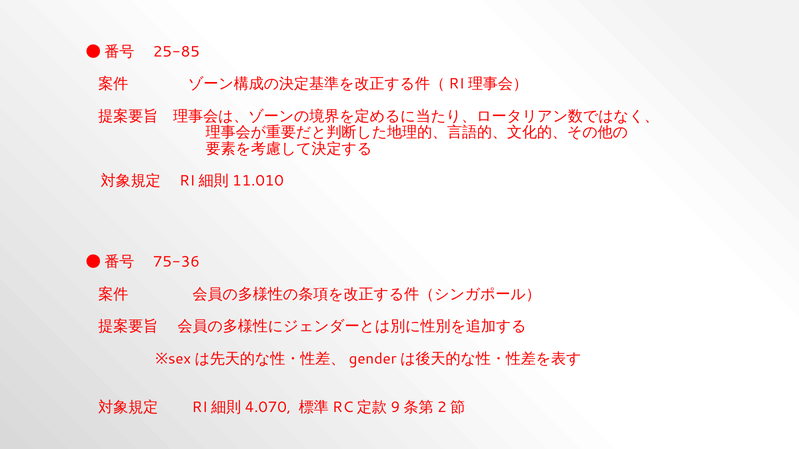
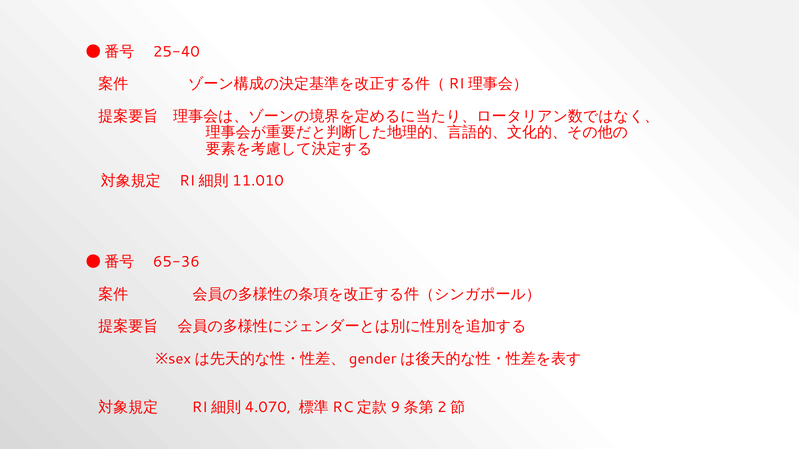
25-85: 25-85 -> 25-40 (176, 52)
75-36: 75-36 -> 65-36 (176, 262)
